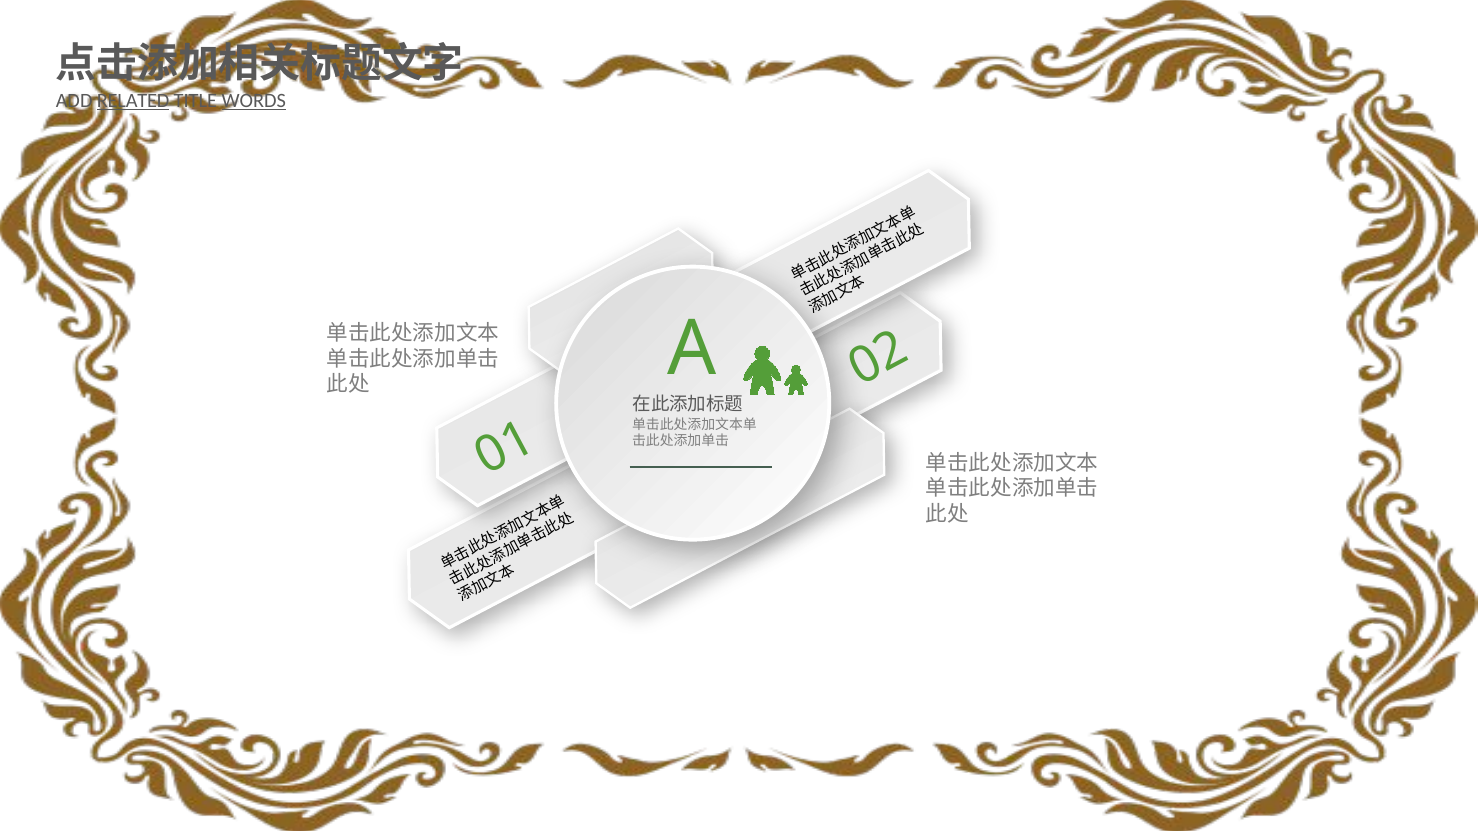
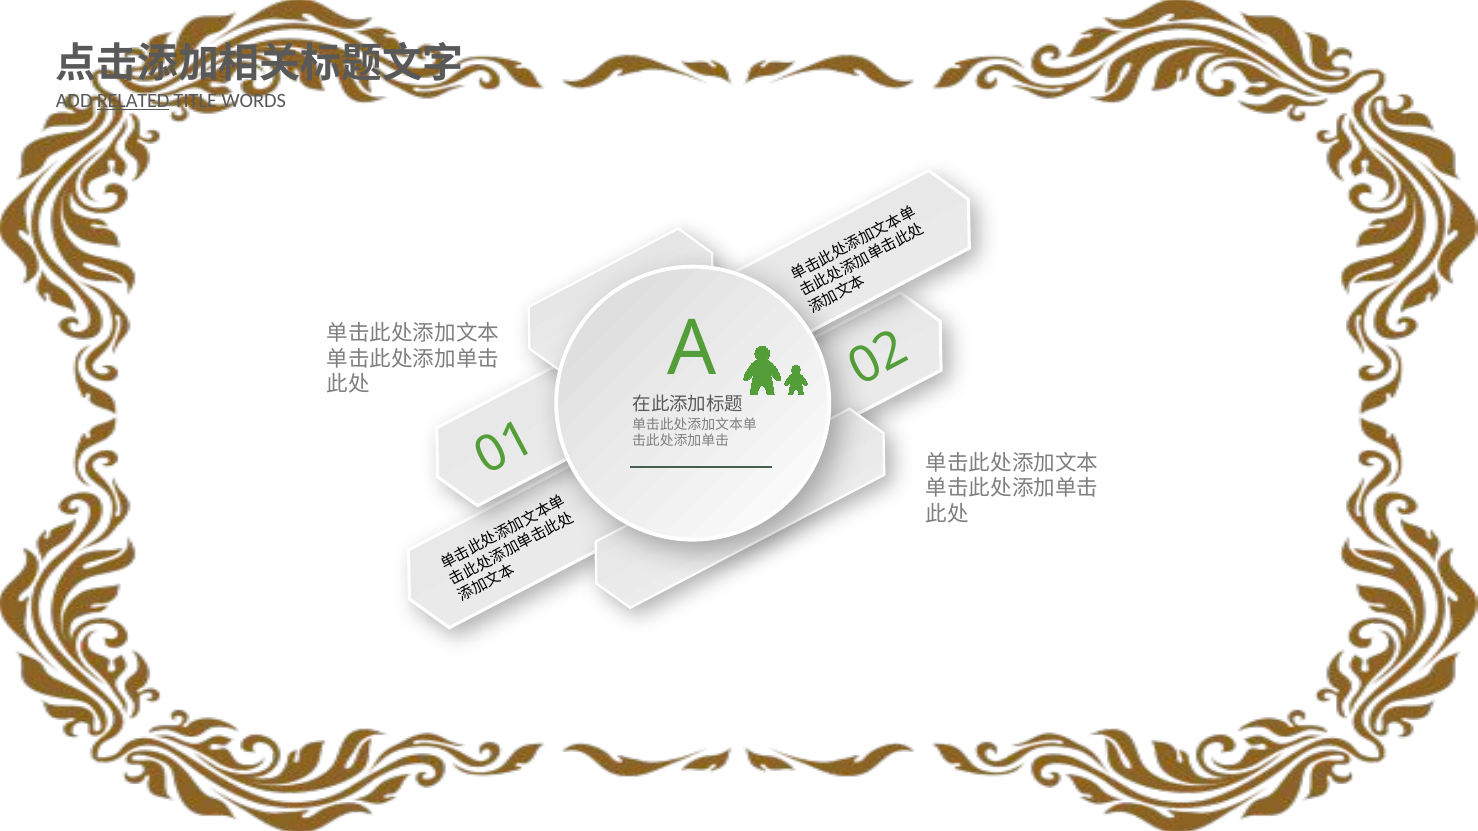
WORDS underline: present -> none (254, 101)
